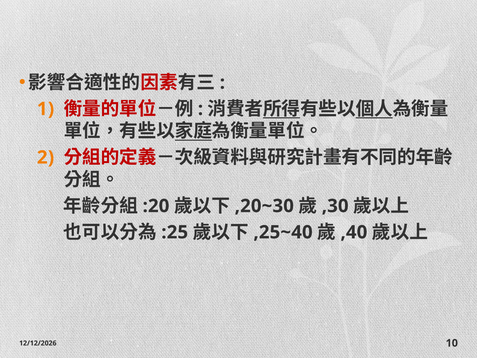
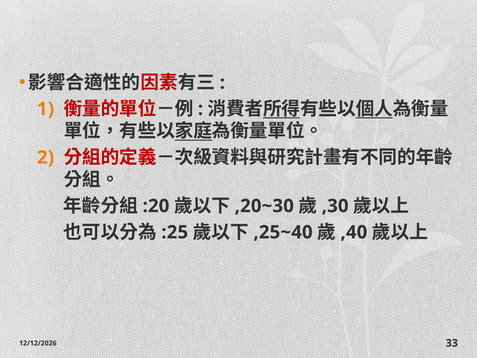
10: 10 -> 33 (452, 343)
